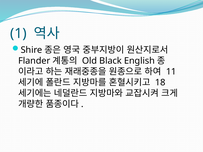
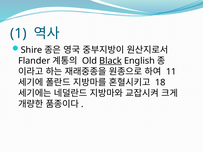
Black underline: none -> present (111, 61)
